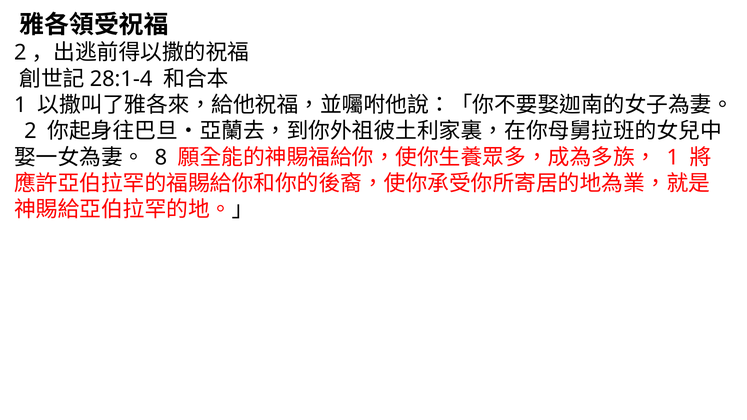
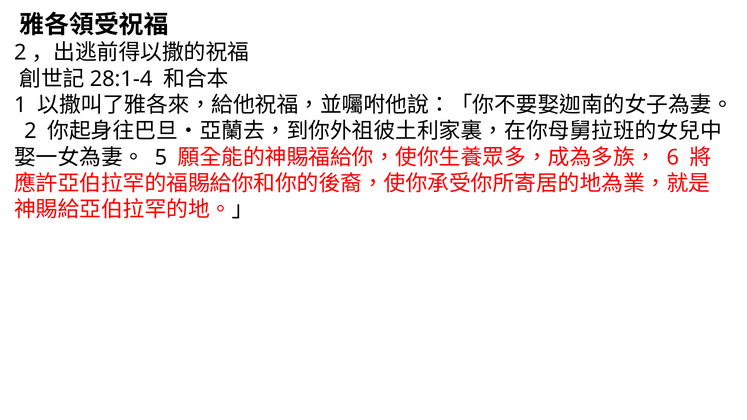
8: 8 -> 5 (161, 157)
1: 1 -> 6 (673, 157)
